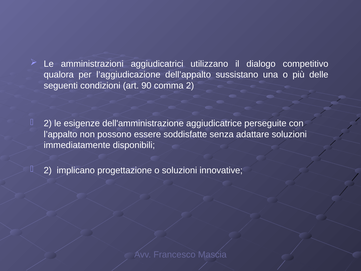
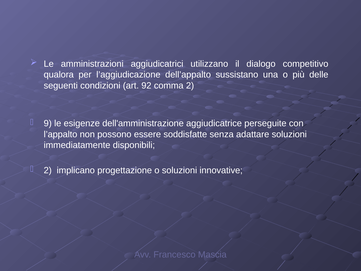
90: 90 -> 92 (146, 85)
2: 2 -> 9 (48, 123)
